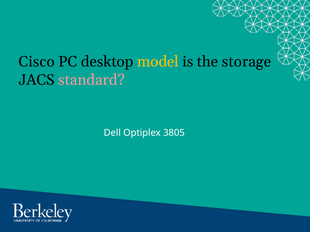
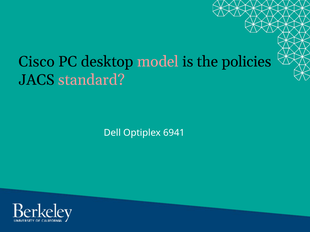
model colour: yellow -> pink (158, 62)
storage: storage -> policies (247, 62)
3805: 3805 -> 6941 (174, 133)
